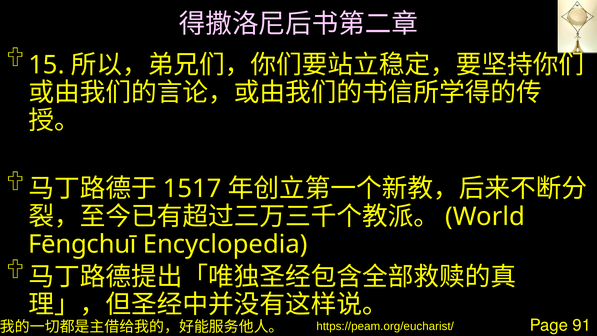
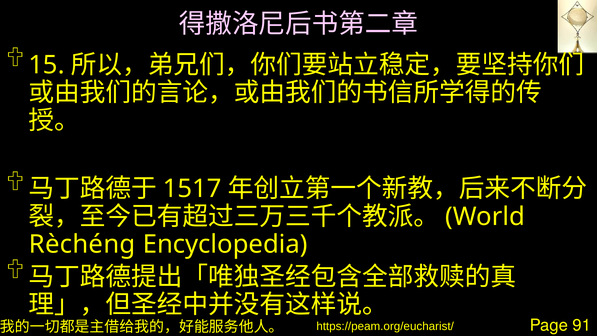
Fēngchuī: Fēngchuī -> Rèchéng (82, 244)
